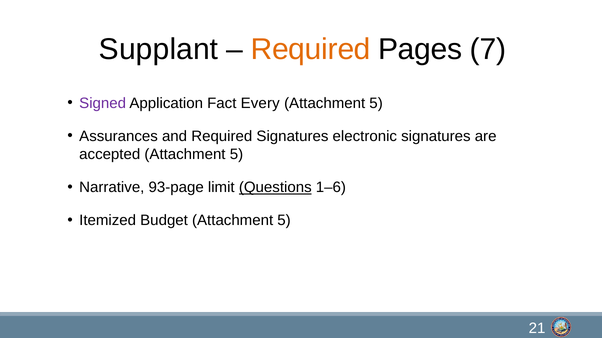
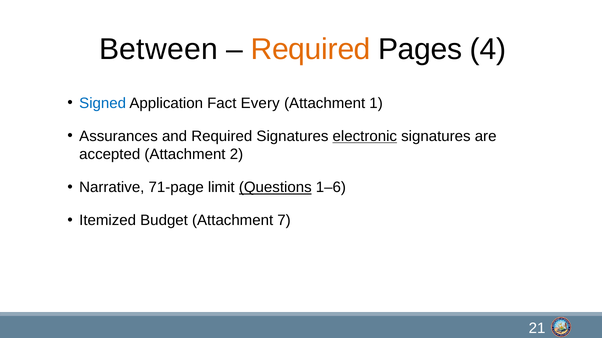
Supplant: Supplant -> Between (158, 49)
7: 7 -> 4 (488, 49)
Signed colour: purple -> blue (103, 103)
5: 5 -> 1 (376, 103)
electronic underline: none -> present (365, 137)
accepted Attachment 5: 5 -> 2 (236, 155)
93-page: 93-page -> 71-page (176, 188)
Budget Attachment 5: 5 -> 7 (284, 221)
